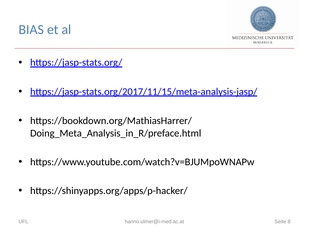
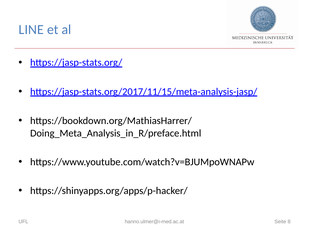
BIAS: BIAS -> LINE (31, 30)
